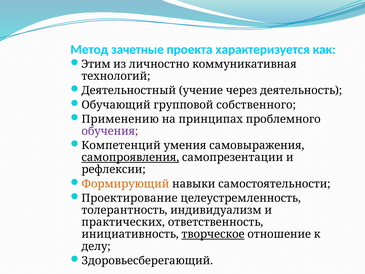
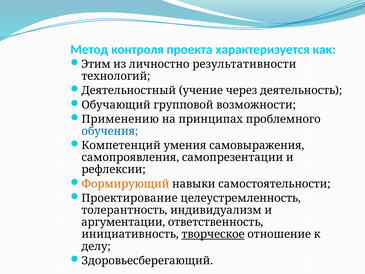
зачетные: зачетные -> контроля (137, 49)
коммуникативная: коммуникативная -> результативности (244, 64)
собственного: собственного -> возможности (256, 105)
обучения colour: purple -> blue (110, 131)
самопроявления underline: present -> none (130, 157)
практических: практических -> аргументации (123, 222)
